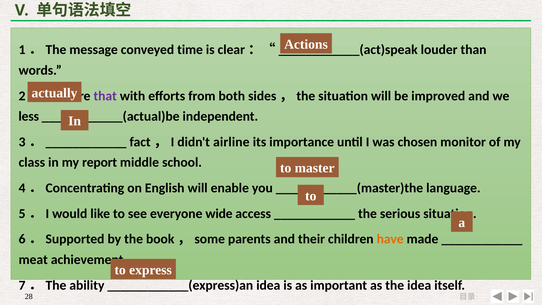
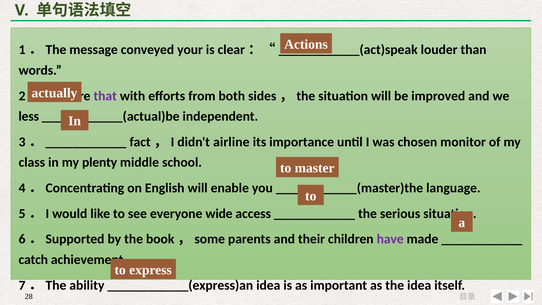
time: time -> your (190, 50)
report: report -> plenty (100, 162)
have colour: orange -> purple (390, 239)
meat: meat -> catch (33, 260)
